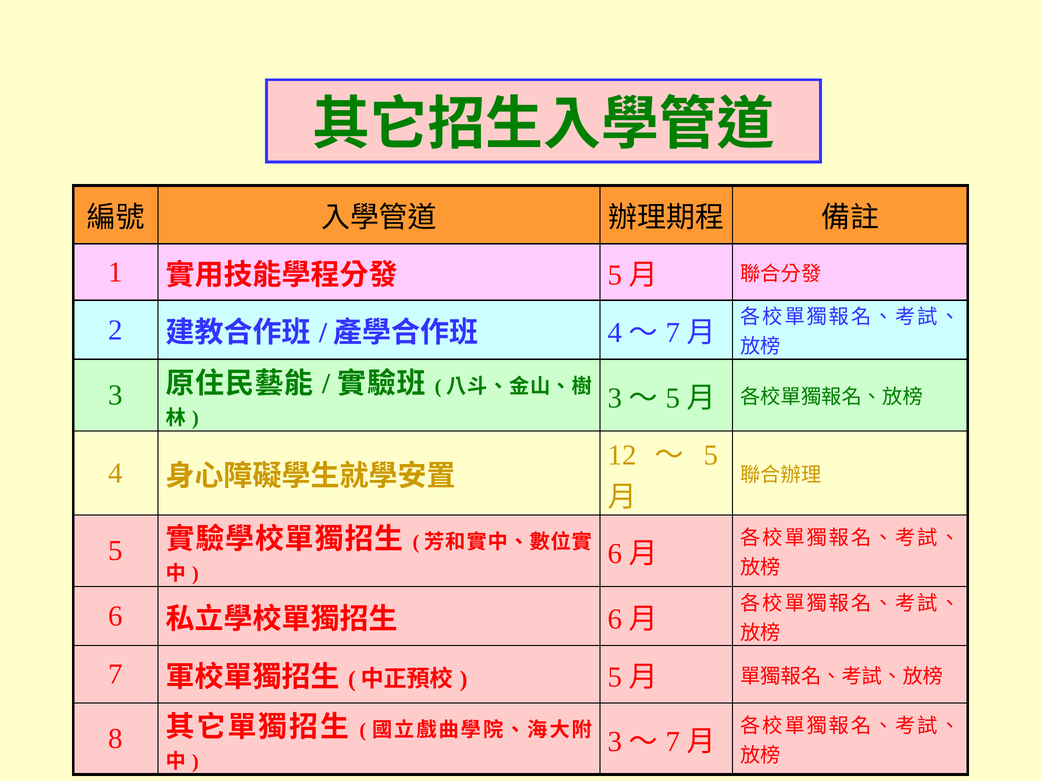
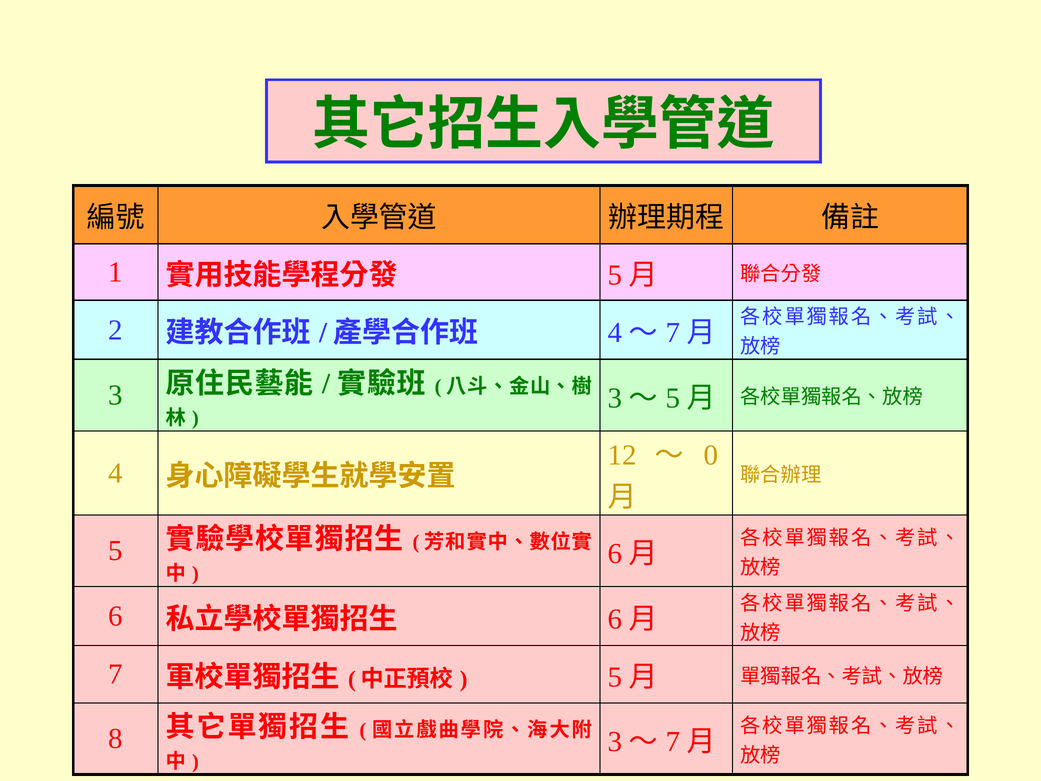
5: 5 -> 0 (711, 455)
